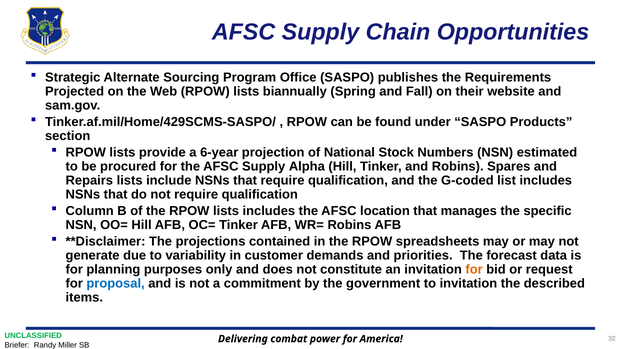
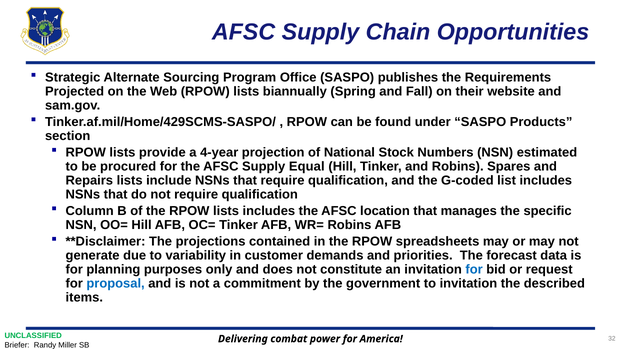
6-year: 6-year -> 4-year (219, 153)
Alpha: Alpha -> Equal (307, 167)
for colour: orange -> blue (474, 270)
